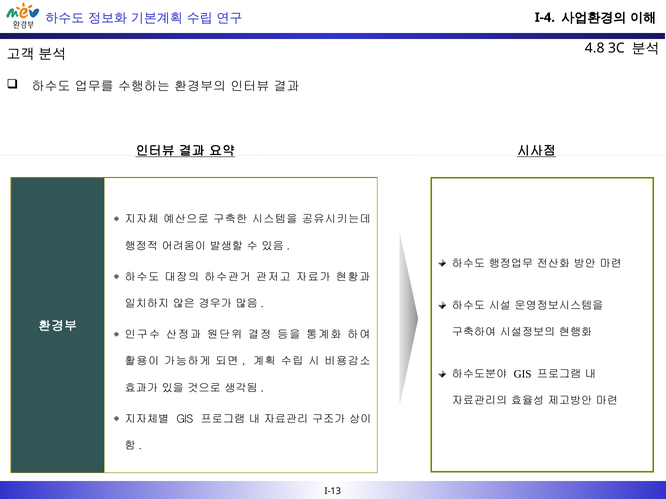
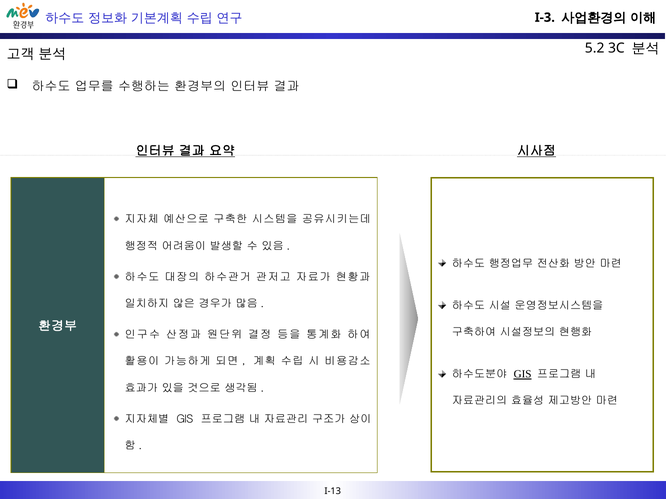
I-4: I-4 -> I-3 (545, 18)
4.8: 4.8 -> 5.2 (595, 48)
GIS underline: none -> present (523, 375)
